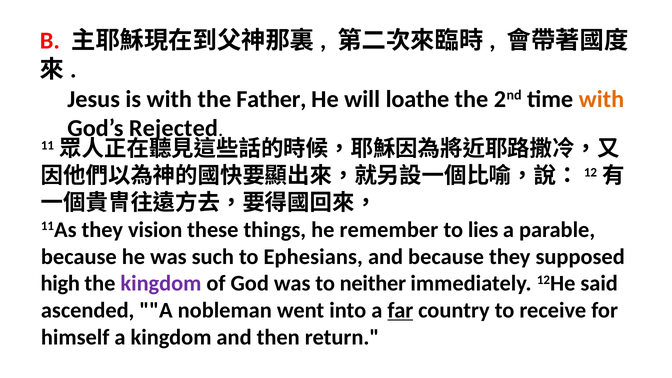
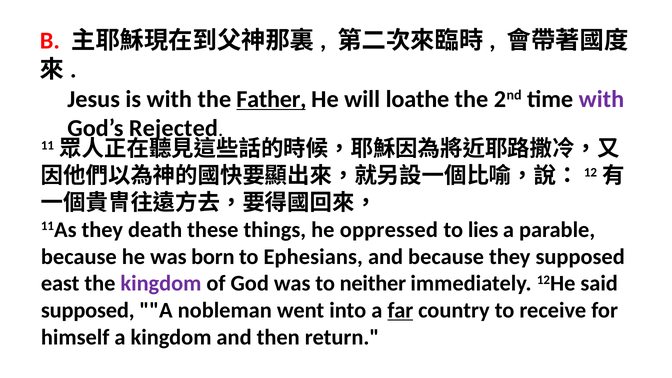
Father underline: none -> present (271, 99)
with colour: orange -> purple (601, 99)
vision: vision -> death (155, 230)
remember: remember -> oppressed (389, 230)
such: such -> born (213, 257)
high: high -> east (60, 283)
ascended: ascended -> supposed (88, 310)
